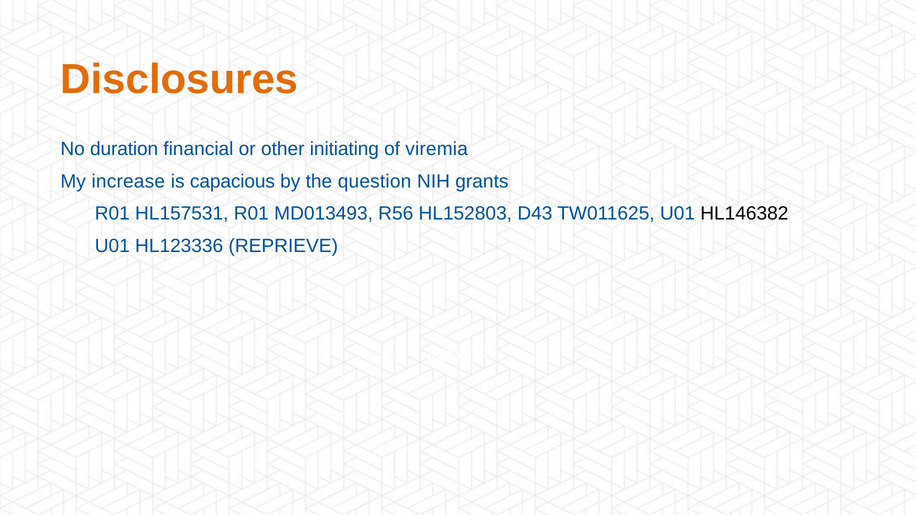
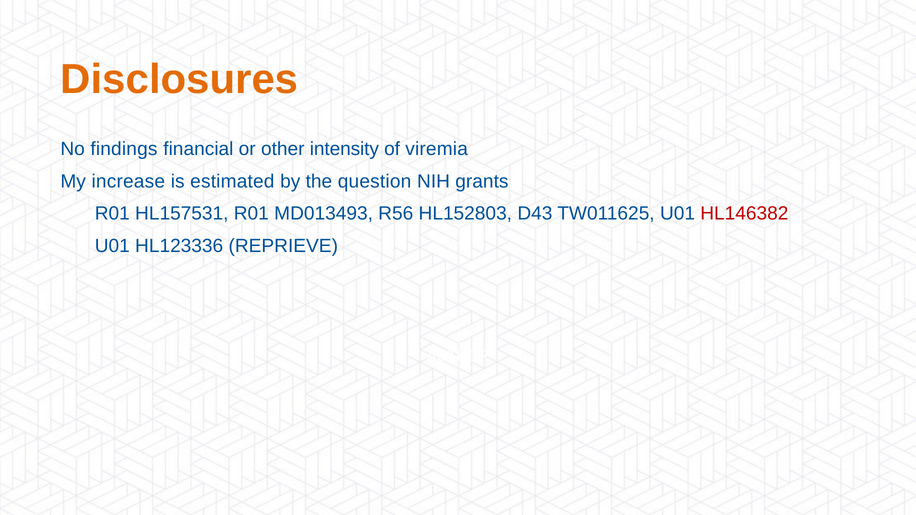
duration: duration -> findings (124, 149)
initiating: initiating -> intensity (344, 149)
capacious: capacious -> estimated (232, 181)
HL146382 colour: black -> red (744, 214)
